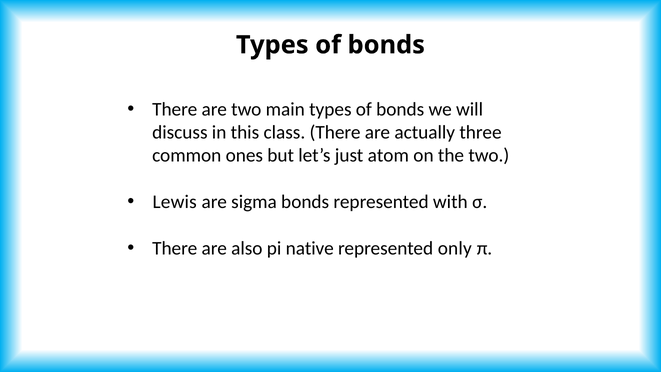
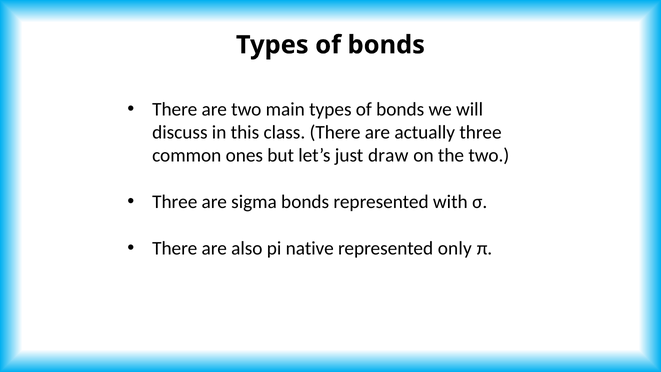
atom: atom -> draw (388, 155)
Lewis: Lewis -> Three (175, 202)
